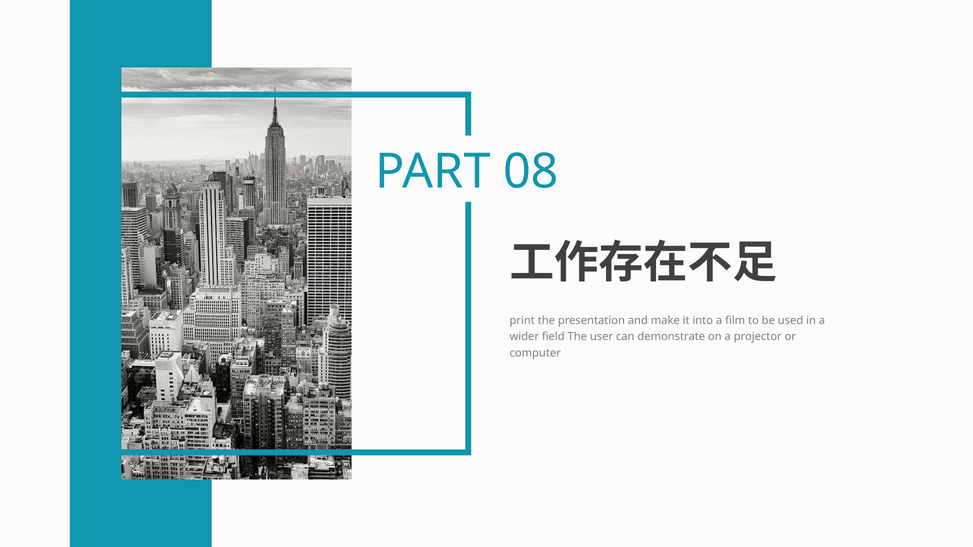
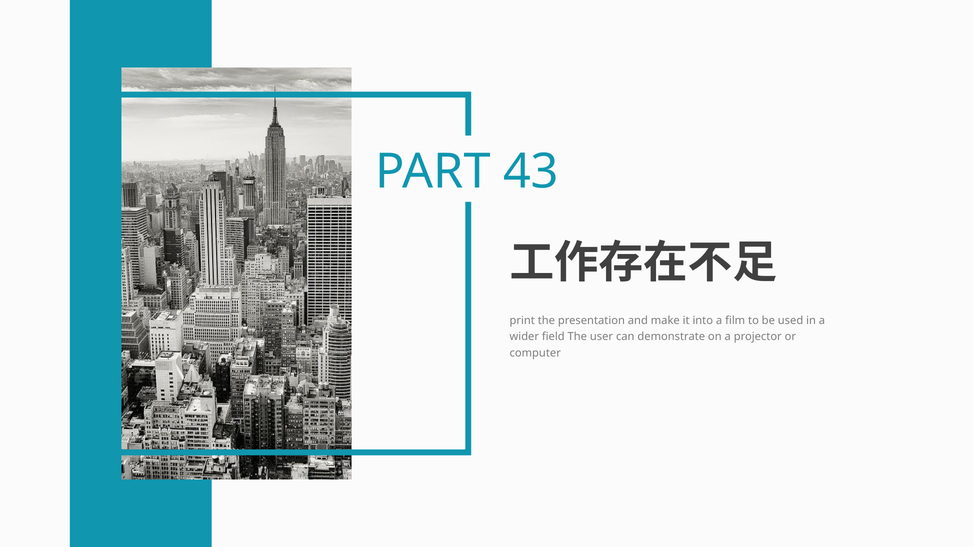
08: 08 -> 43 (531, 172)
